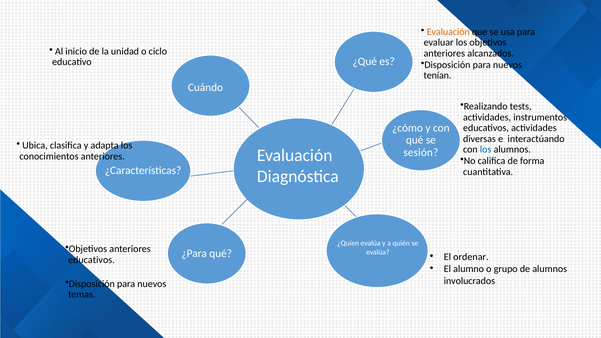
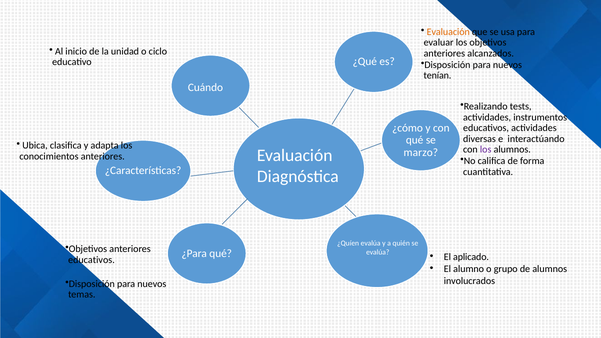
los colour: blue -> purple (486, 150)
sesión: sesión -> marzo (421, 152)
ordenar: ordenar -> aplicado (471, 257)
